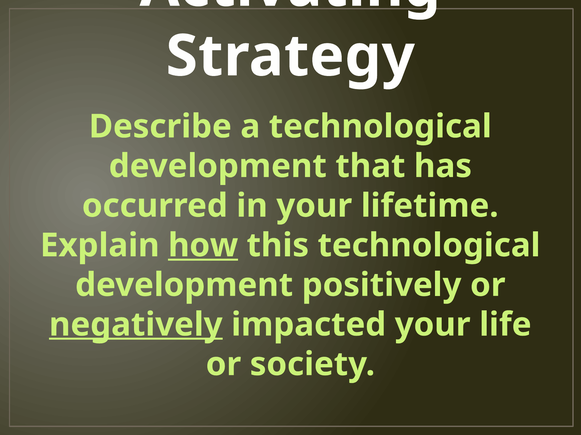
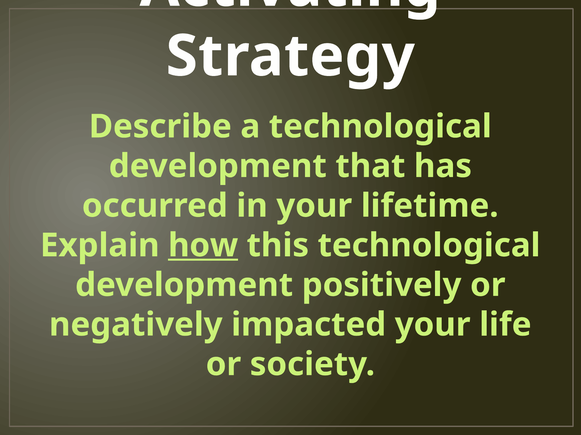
negatively underline: present -> none (136, 325)
